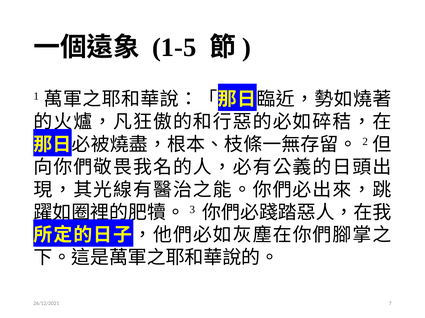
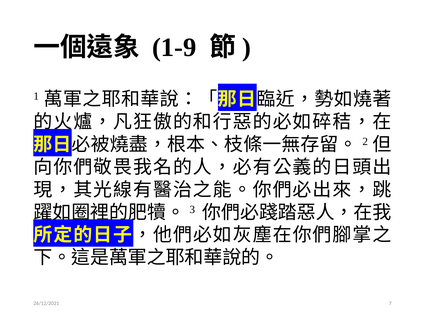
1-5: 1-5 -> 1-9 (174, 48)
